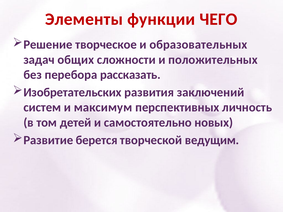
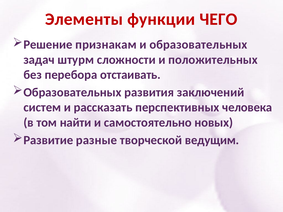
творческое: творческое -> признакам (106, 45)
общих: общих -> штурм (76, 60)
рассказать: рассказать -> отстаивать (130, 75)
Изобретательских: Изобретательских -> Образовательных (72, 92)
максимум: максимум -> рассказать (103, 108)
личность: личность -> человека (247, 108)
детей: детей -> найти (76, 123)
берется: берется -> разные (97, 140)
